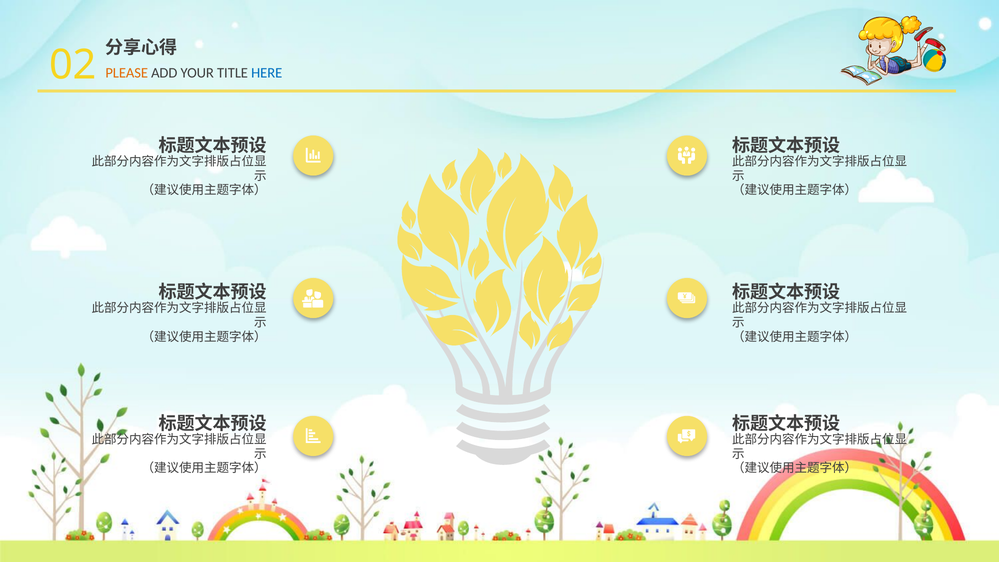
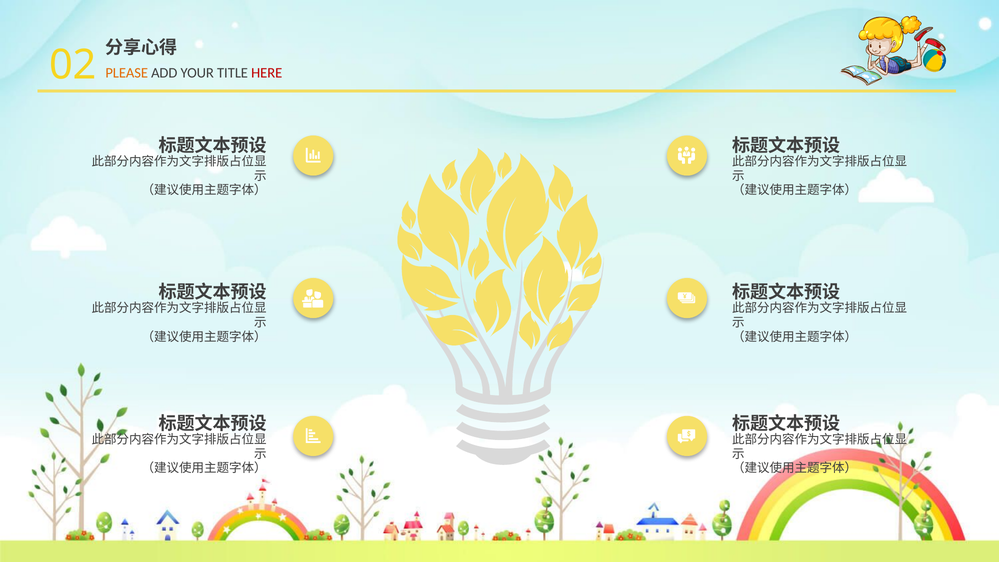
HERE colour: blue -> red (267, 73)
